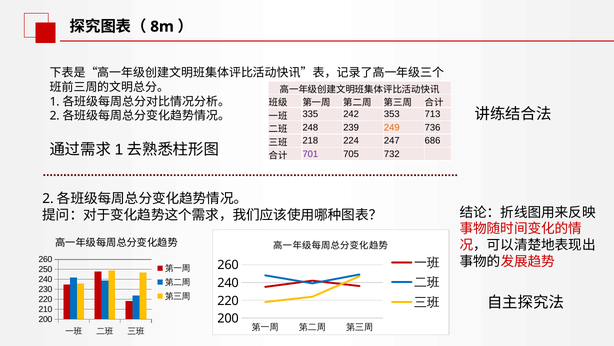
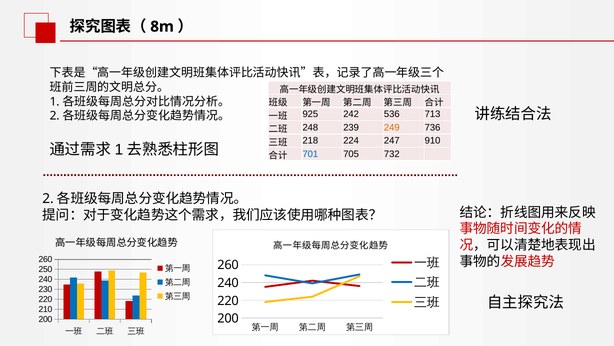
335: 335 -> 925 (310, 114)
353: 353 -> 536 (392, 114)
686: 686 -> 910 (433, 141)
701 colour: purple -> blue (310, 154)
